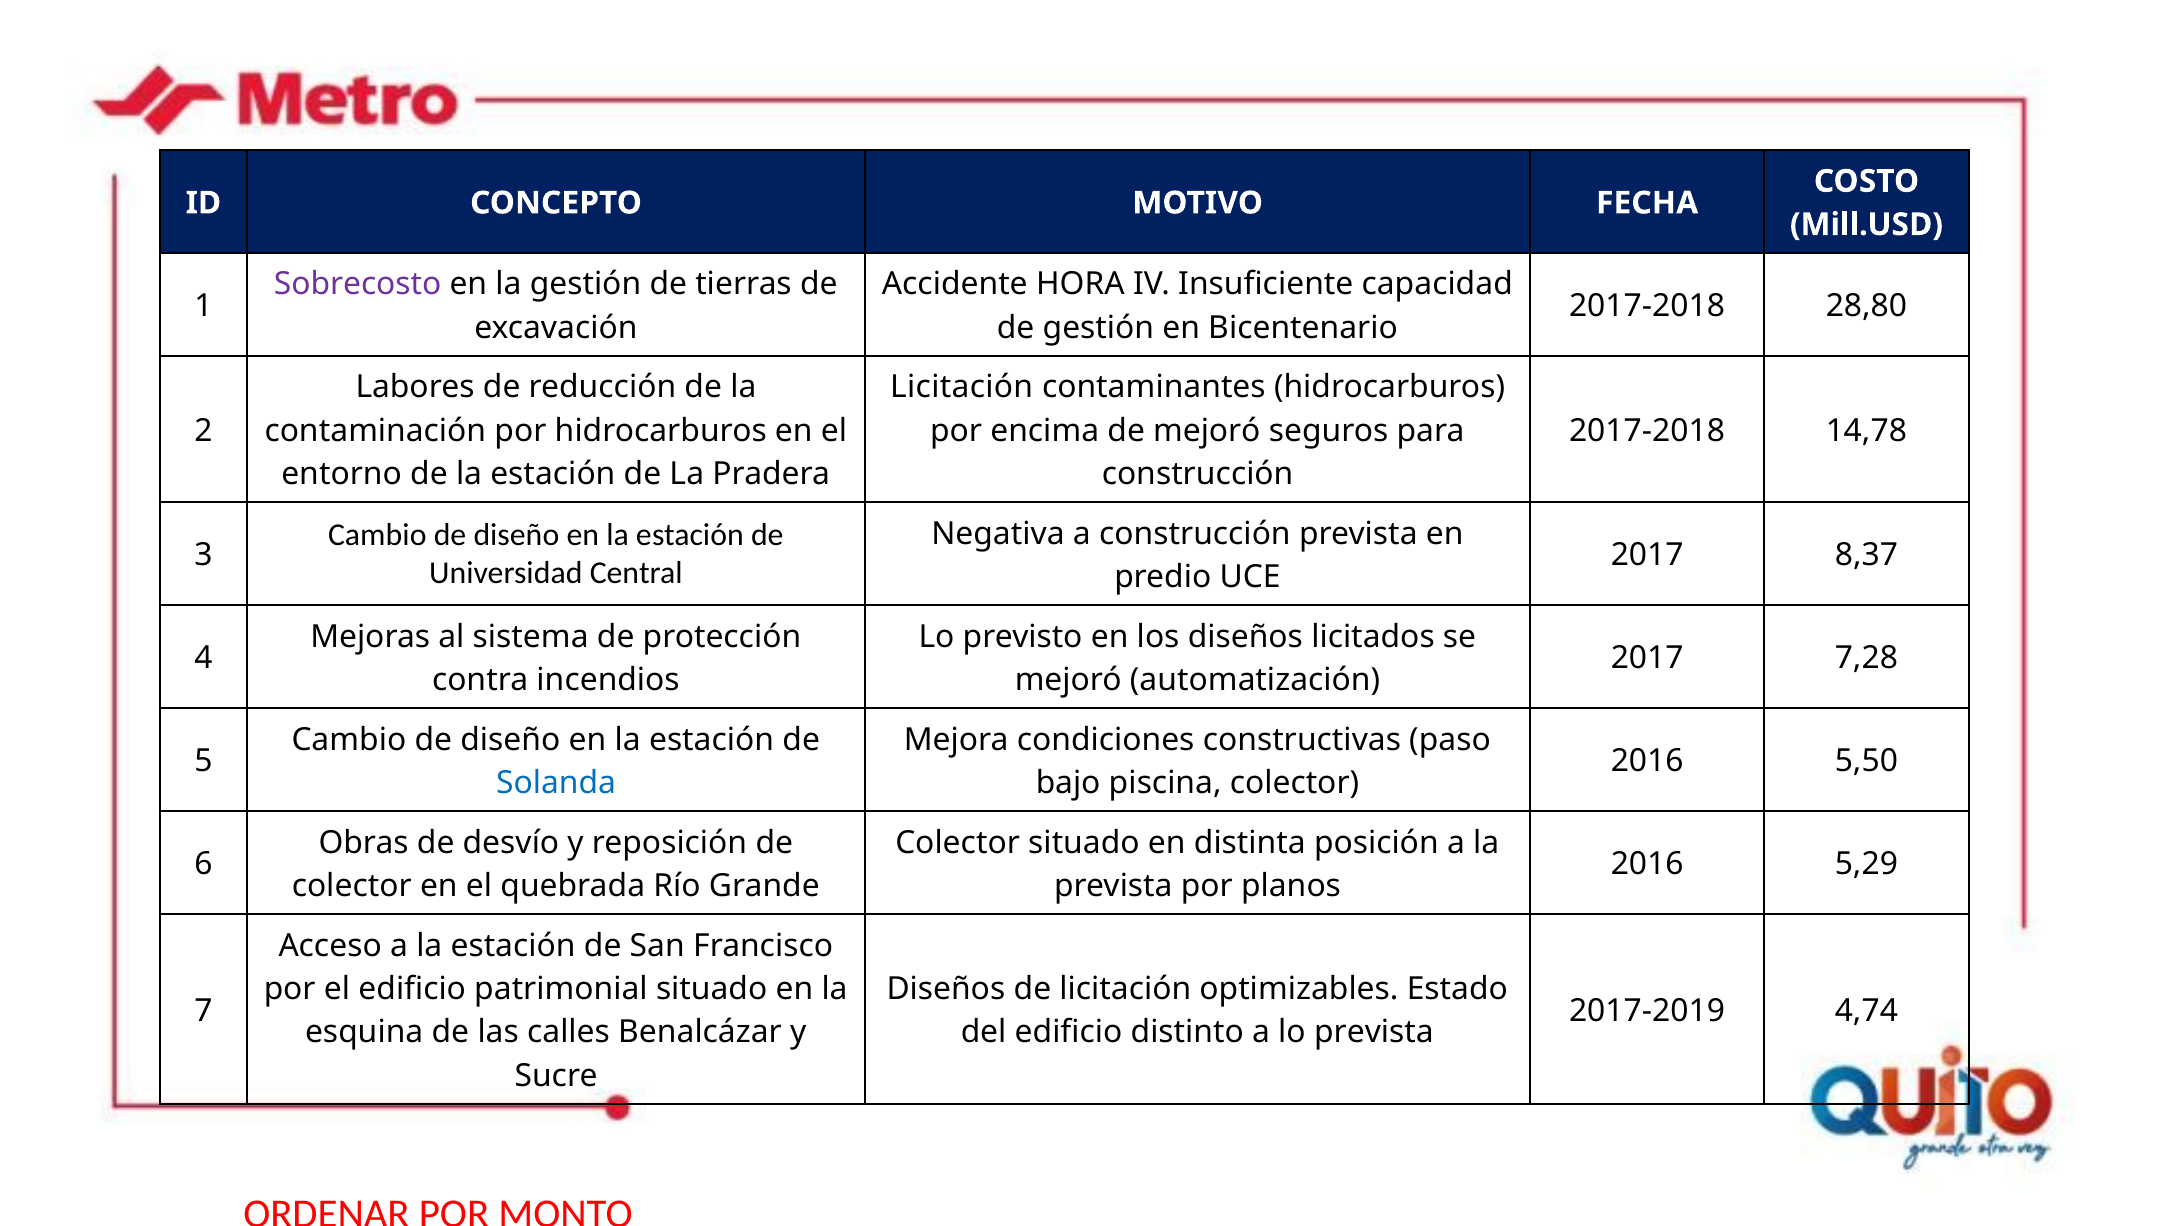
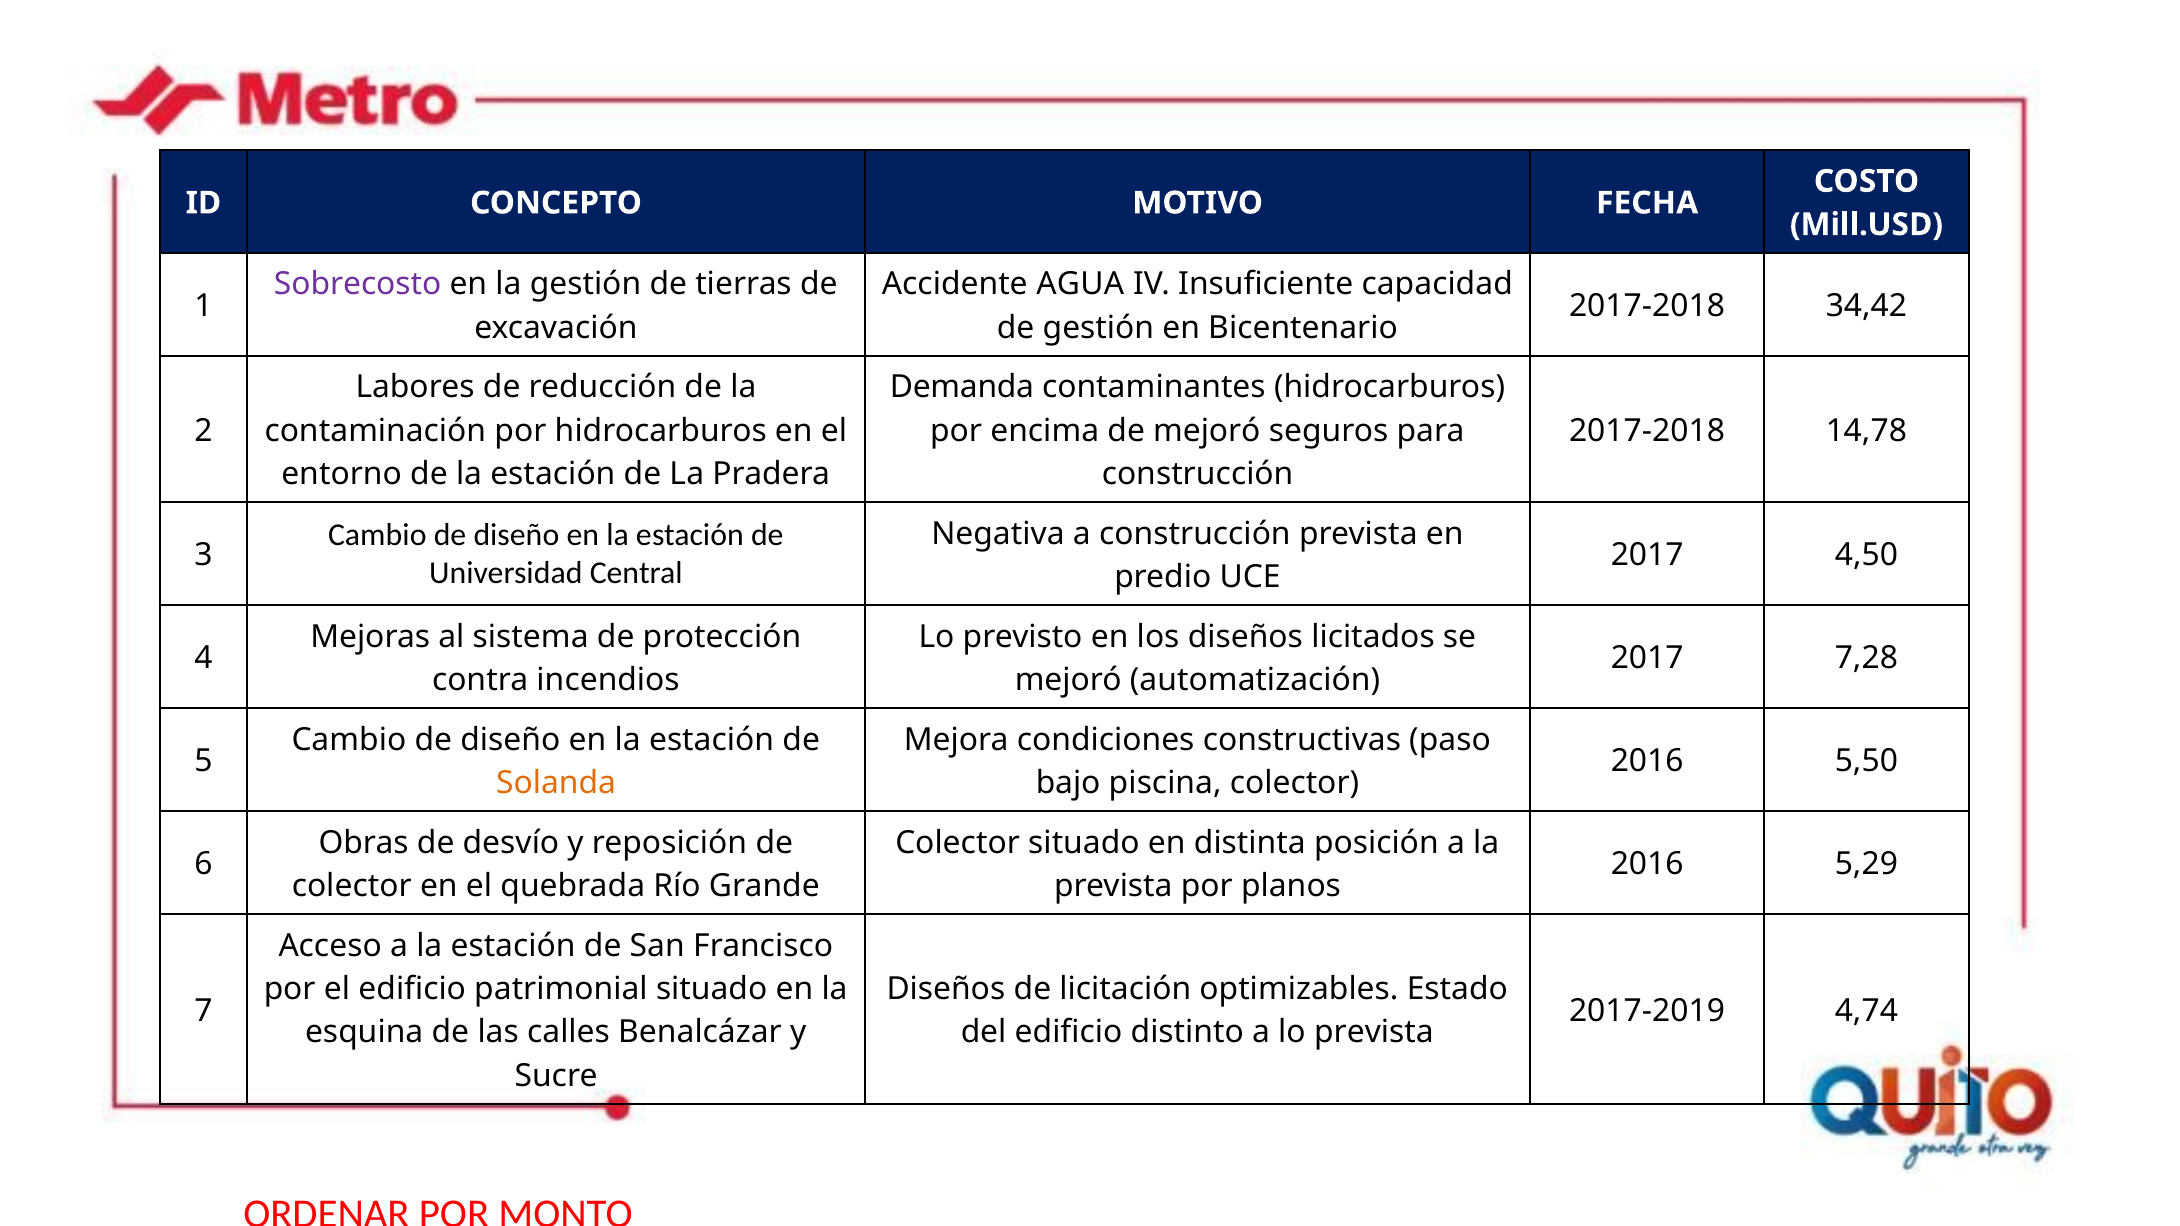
HORA: HORA -> AGUA (1080, 284)
28,80: 28,80 -> 34,42 (1866, 306)
Licitación: Licitación -> Demanda (962, 387)
8,37: 8,37 -> 4,50 (1866, 556)
Solanda colour: blue -> orange (556, 783)
